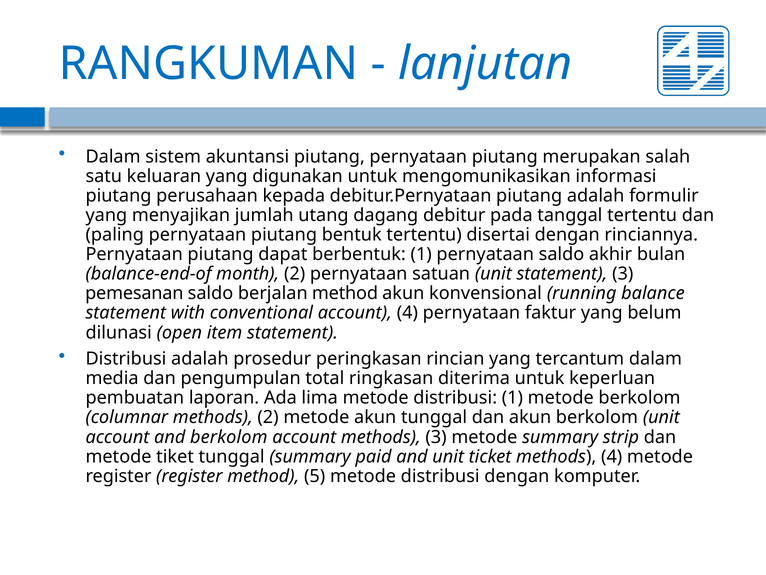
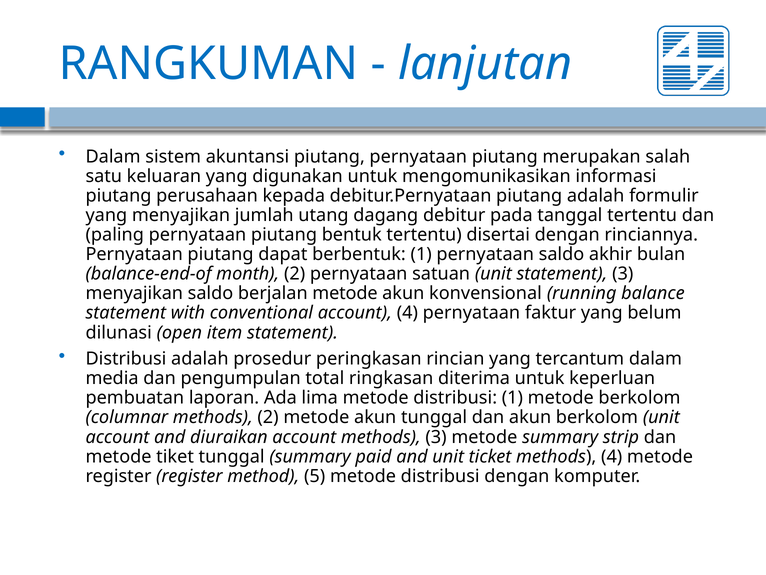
pemesanan: pemesanan -> menyajikan (134, 293)
berjalan method: method -> metode (345, 293)
and berkolom: berkolom -> diuraikan (229, 437)
